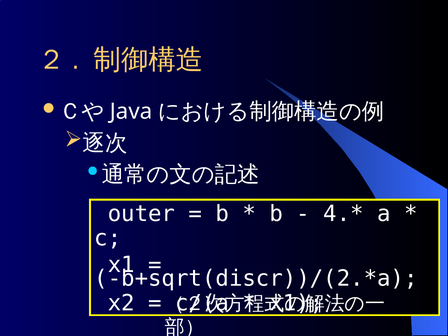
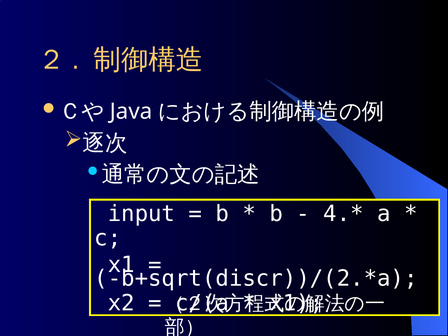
outer: outer -> input (141, 214)
